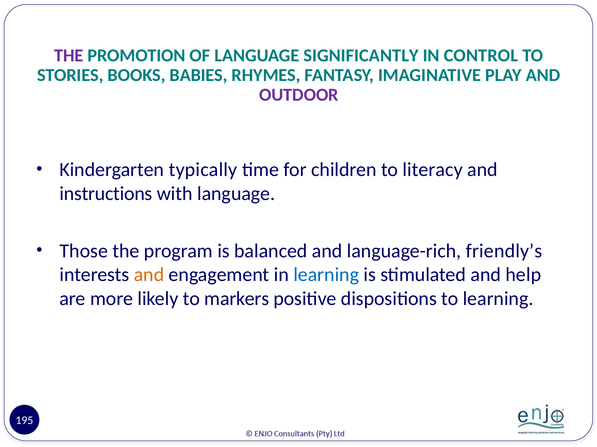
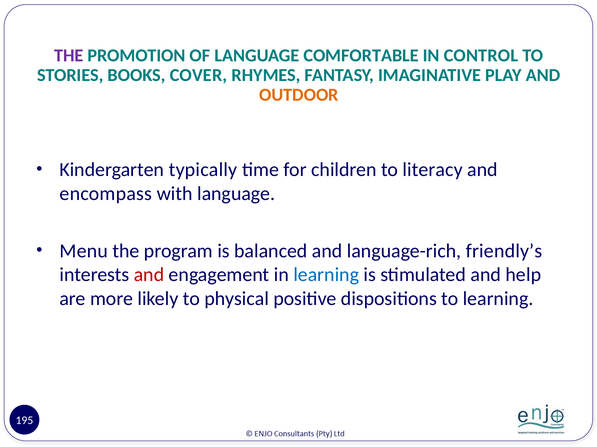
SIGNIFICANTLY: SIGNIFICANTLY -> COMFORTABLE (361, 55)
BABIES: BABIES -> COVER (198, 75)
OUTDOOR colour: purple -> orange (299, 95)
instructions: instructions -> encompass (106, 194)
Those: Those -> Menu (84, 251)
and colour: orange -> red (149, 275)
markers: markers -> physical (237, 299)
